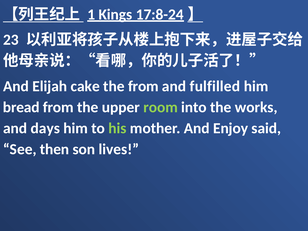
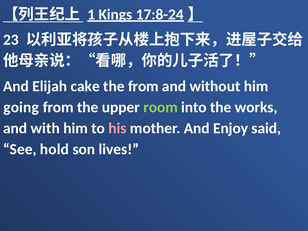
fulfilled: fulfilled -> without (215, 86)
bread: bread -> going (21, 107)
days: days -> with (45, 128)
his colour: light green -> pink (117, 128)
then: then -> hold (54, 149)
